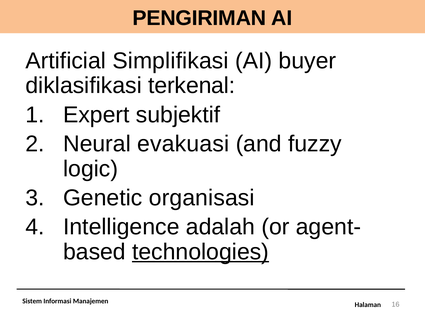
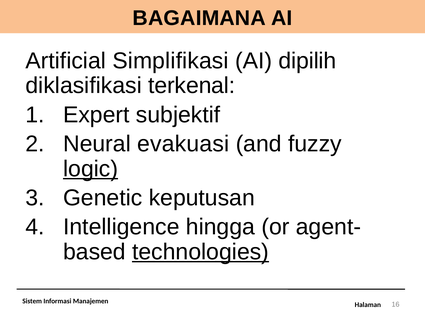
PENGIRIMAN: PENGIRIMAN -> BAGAIMANA (199, 18)
buyer: buyer -> dipilih (307, 61)
logic underline: none -> present (91, 169)
organisasi: organisasi -> keputusan (202, 198)
adalah: adalah -> hingga (220, 227)
